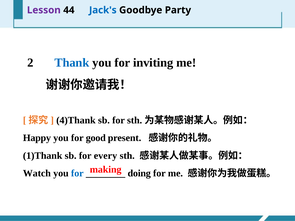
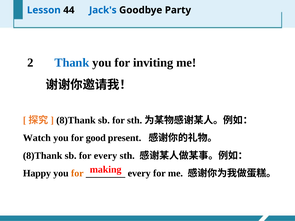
Lesson colour: purple -> blue (44, 10)
4)Thank: 4)Thank -> 8)Thank (76, 120)
Happy: Happy -> Watch (37, 138)
1)Thank: 1)Thank -> 8)Thank (43, 156)
Watch: Watch -> Happy (37, 173)
for colour: blue -> orange (77, 173)
doing: doing -> every (139, 173)
